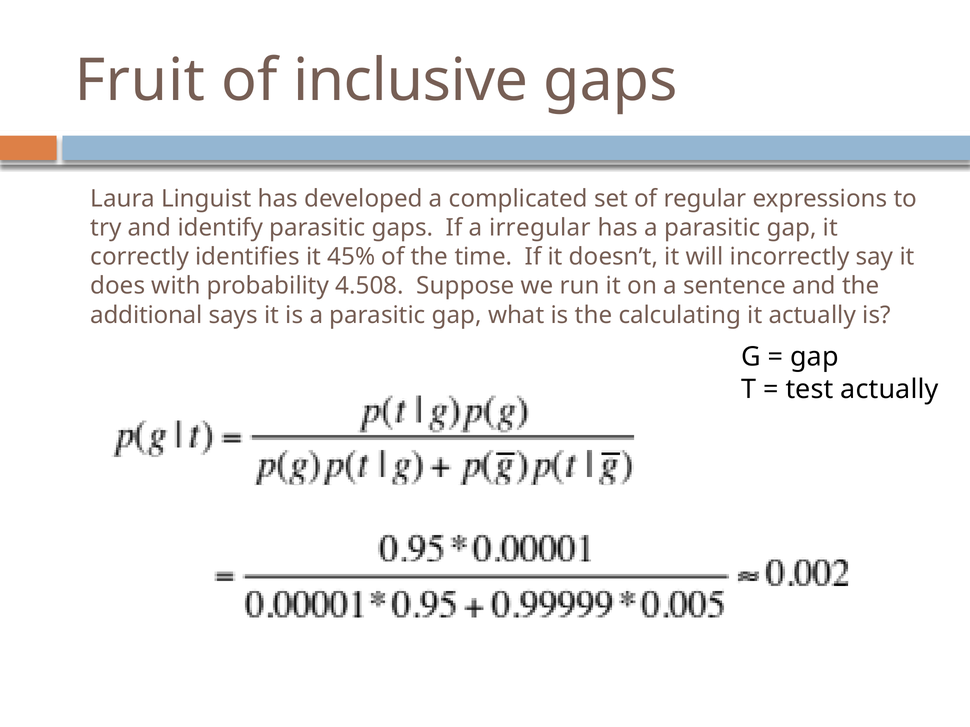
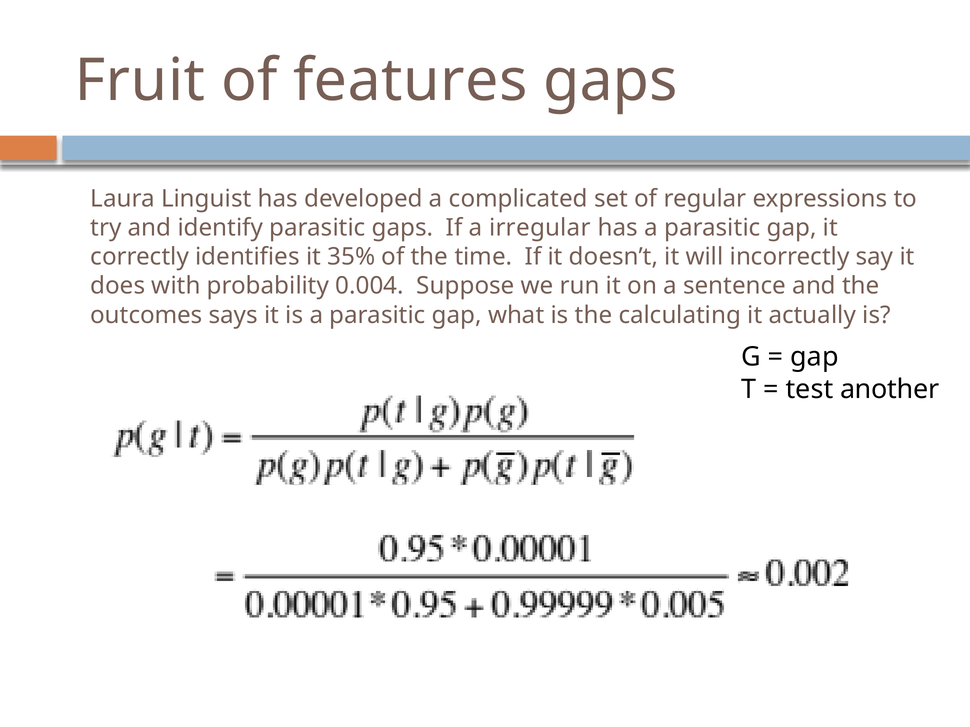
inclusive: inclusive -> features (410, 81)
45%: 45% -> 35% (351, 257)
4.508: 4.508 -> 0.004 (370, 286)
additional: additional -> outcomes (146, 315)
test actually: actually -> another (890, 390)
